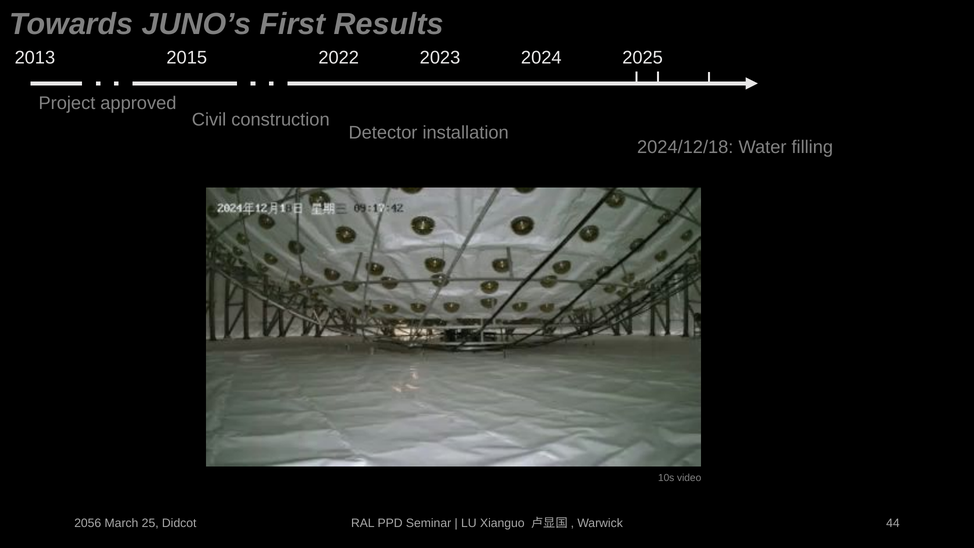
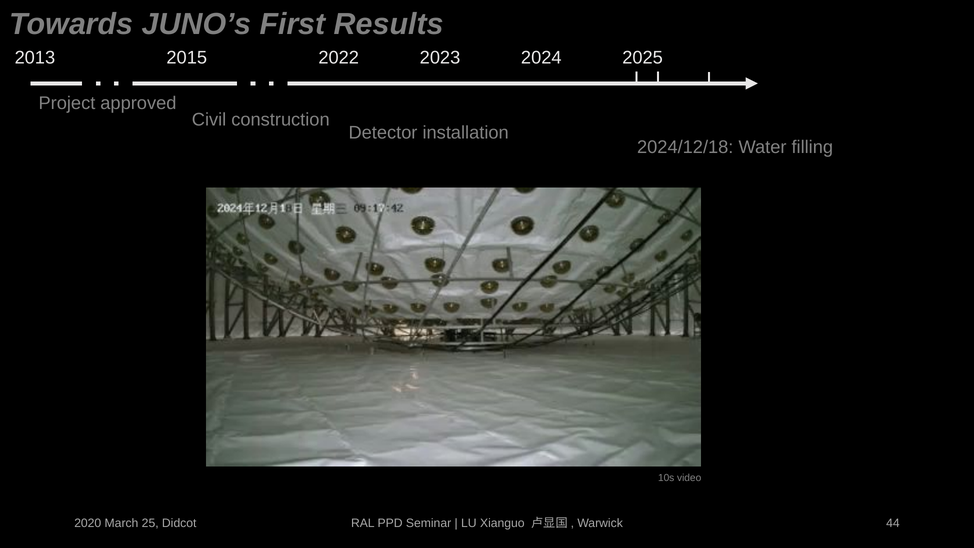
2056: 2056 -> 2020 (88, 523)
